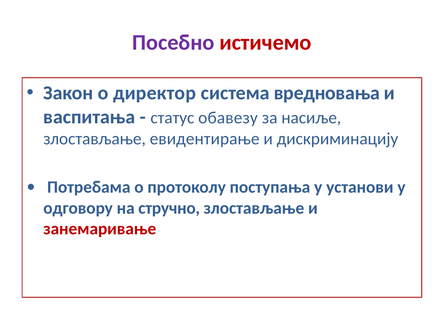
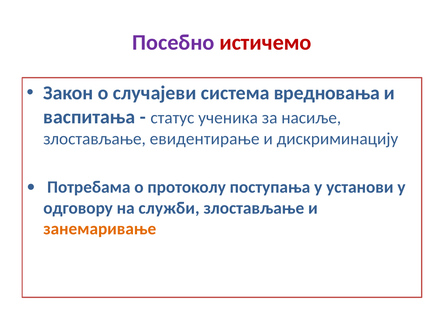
директор: директор -> случајеви (155, 93)
обавезу: обавезу -> ученика (228, 118)
стручно: стручно -> служби (169, 208)
занемаривање colour: red -> orange (100, 229)
